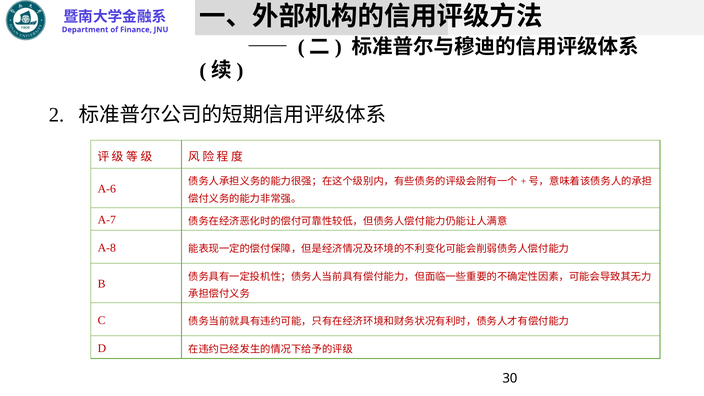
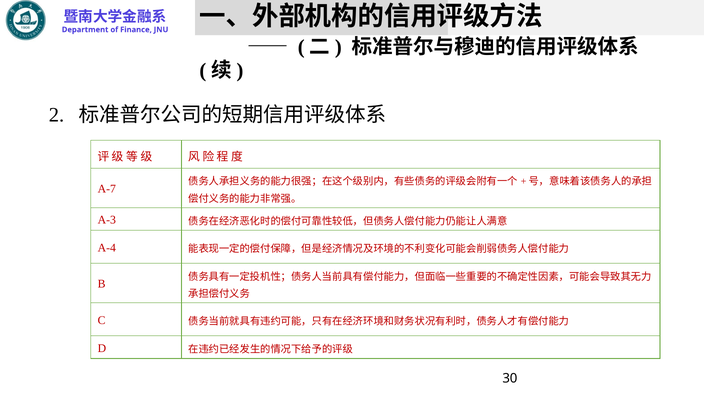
A-6: A-6 -> A-7 (107, 189)
A-7: A-7 -> A-3 (107, 220)
A-8: A-8 -> A-4 (107, 248)
